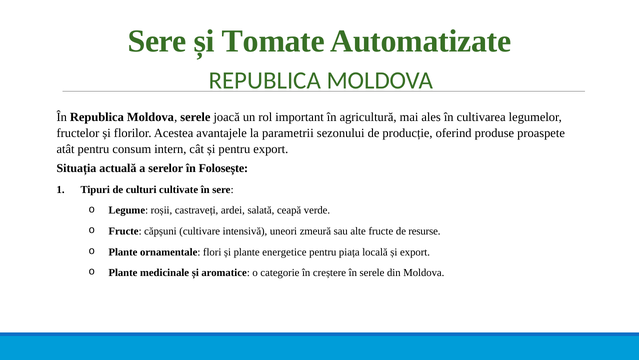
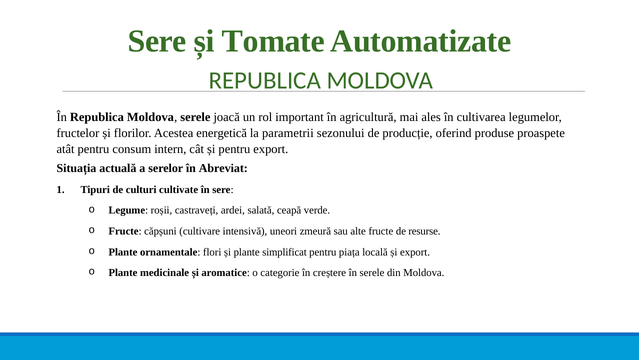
avantajele: avantajele -> energetică (222, 133)
Folosește: Folosește -> Abreviat (223, 168)
energetice: energetice -> simplificat (284, 252)
